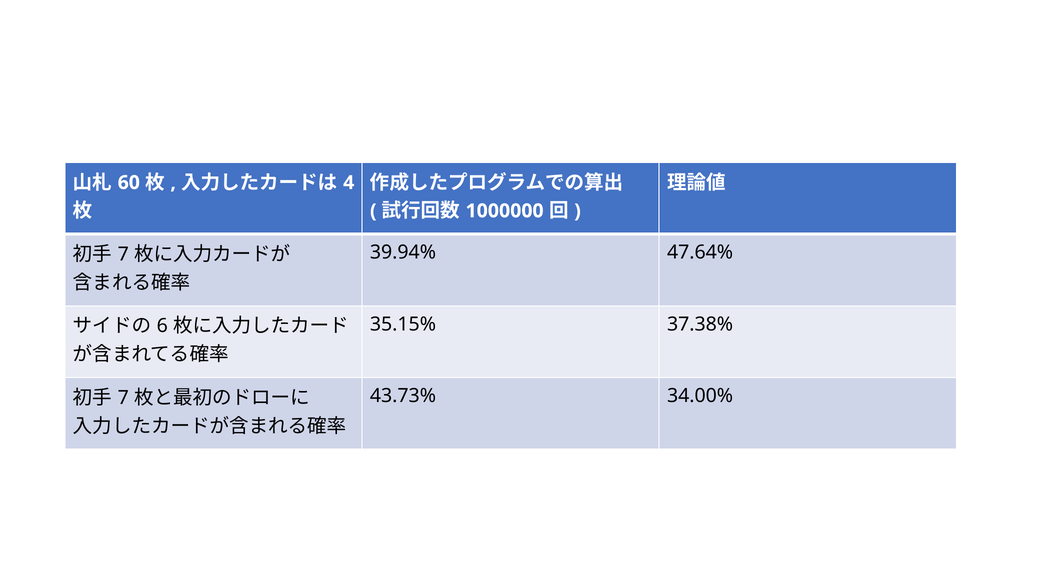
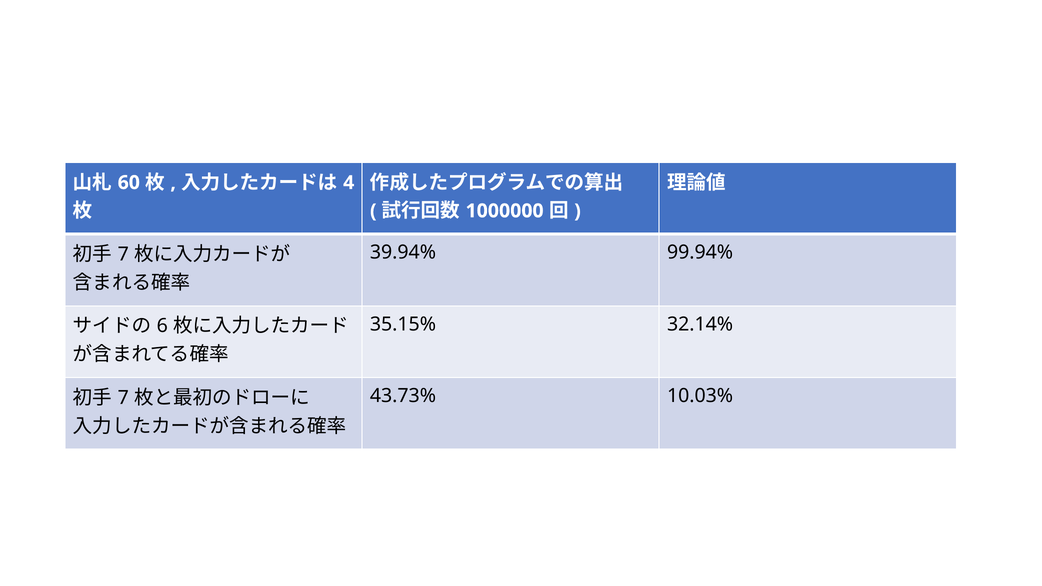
47.64%: 47.64% -> 99.94% (700, 253)
37.38%: 37.38% -> 32.14% (700, 324)
34.00%: 34.00% -> 10.03% (700, 396)
